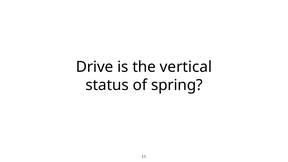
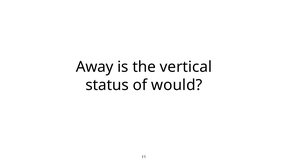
Drive: Drive -> Away (95, 67)
spring: spring -> would (177, 85)
